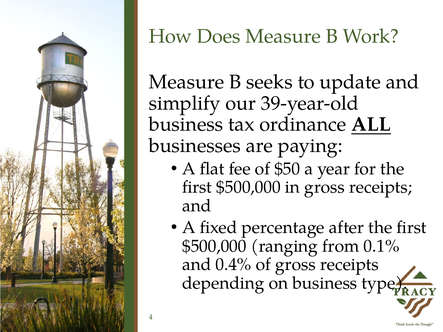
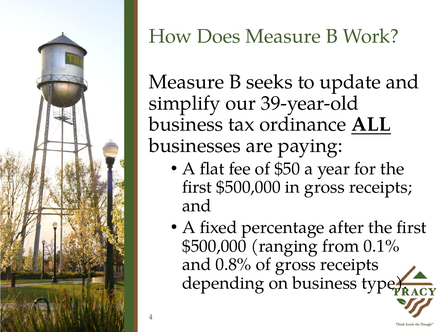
0.4%: 0.4% -> 0.8% (233, 265)
